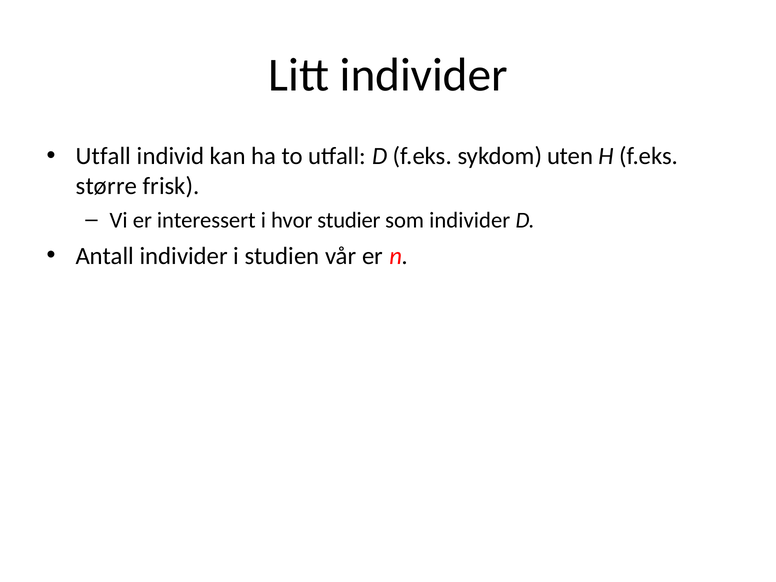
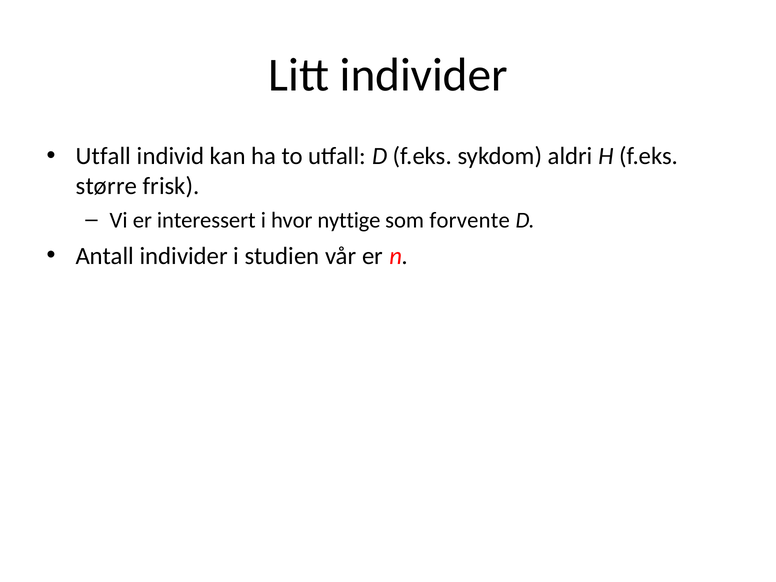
uten: uten -> aldri (570, 156)
studier: studier -> nyttige (349, 220)
som individer: individer -> forvente (470, 220)
